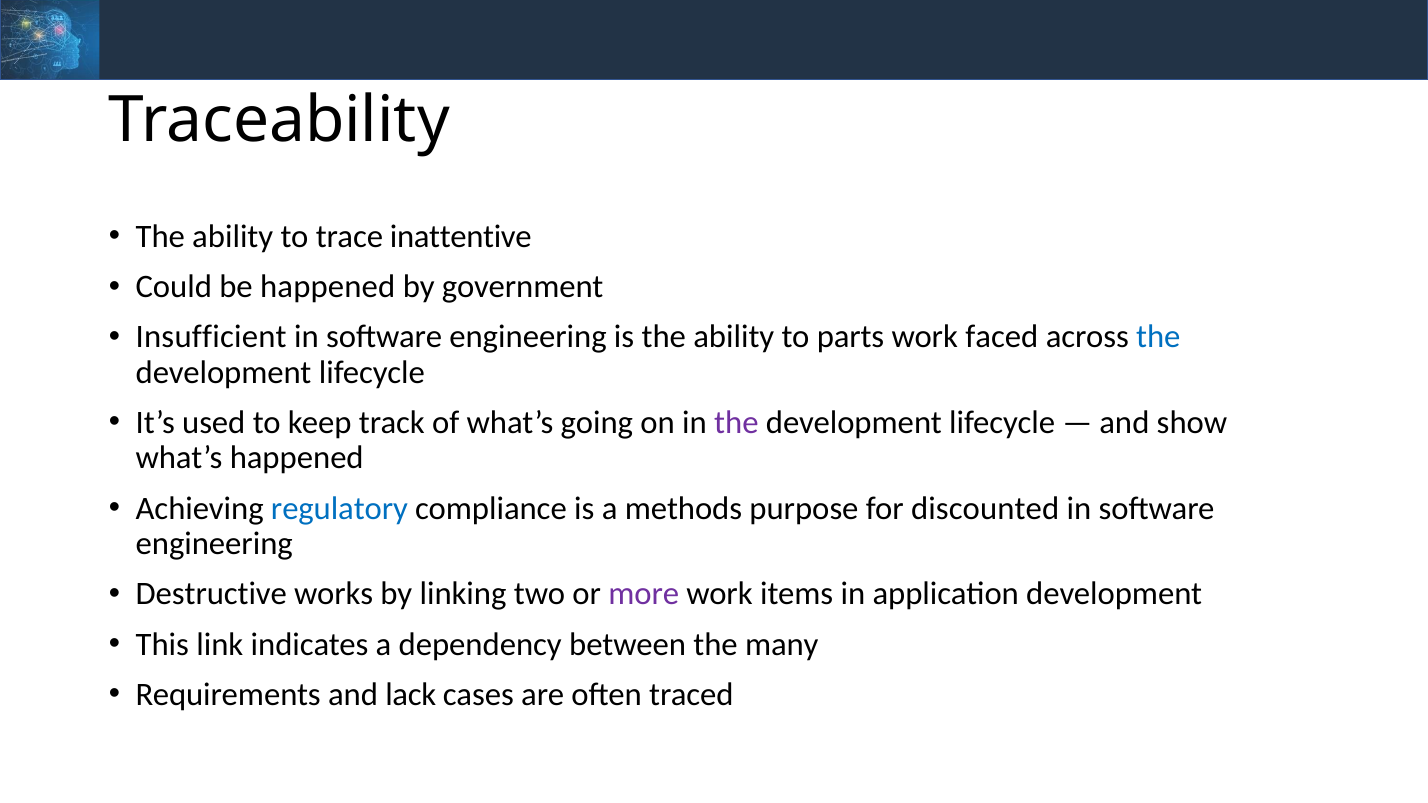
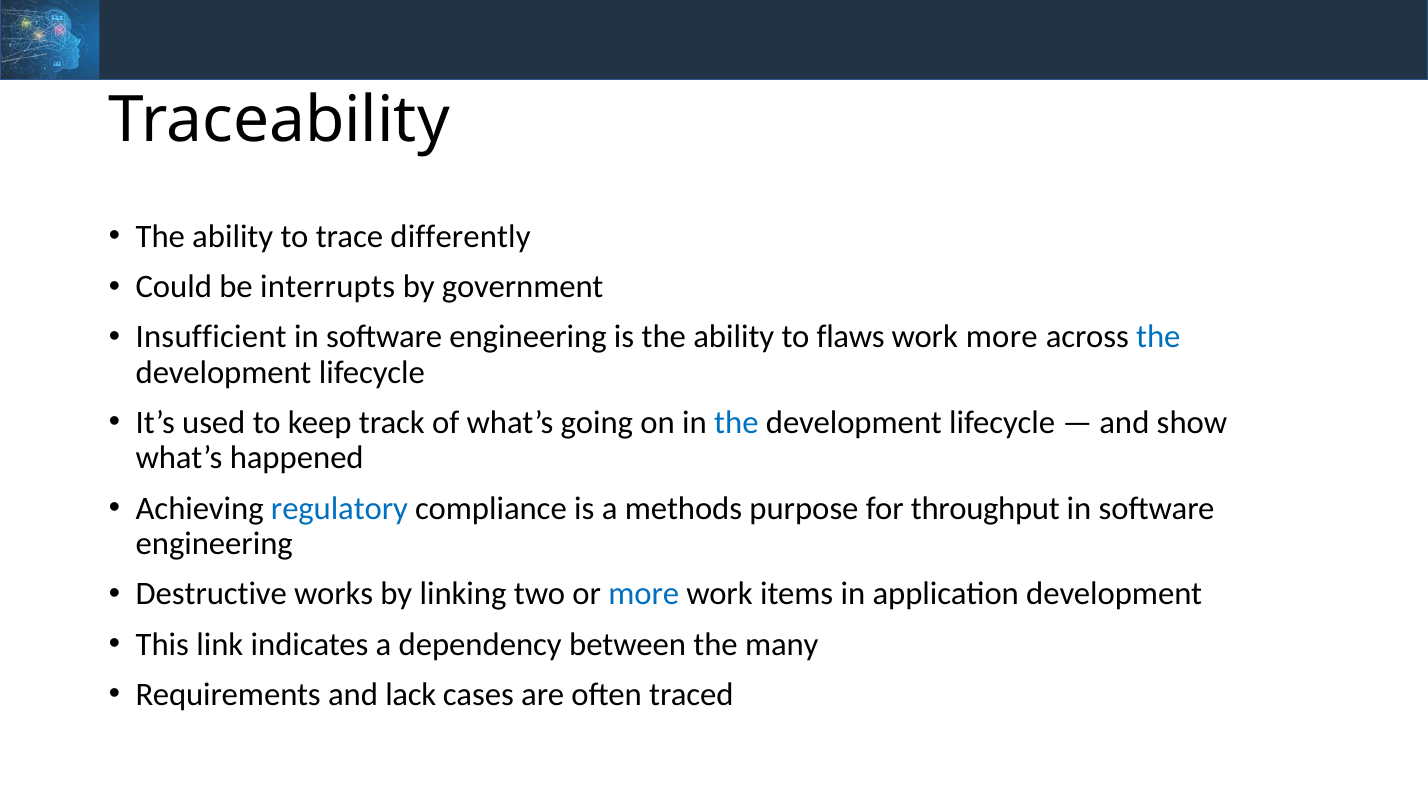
inattentive: inattentive -> differently (461, 237)
be happened: happened -> interrupts (328, 287)
parts: parts -> flaws (851, 337)
work faced: faced -> more (1002, 337)
the colour: purple -> blue (736, 423)
discounted: discounted -> throughput (985, 508)
more colour: purple -> blue (644, 594)
